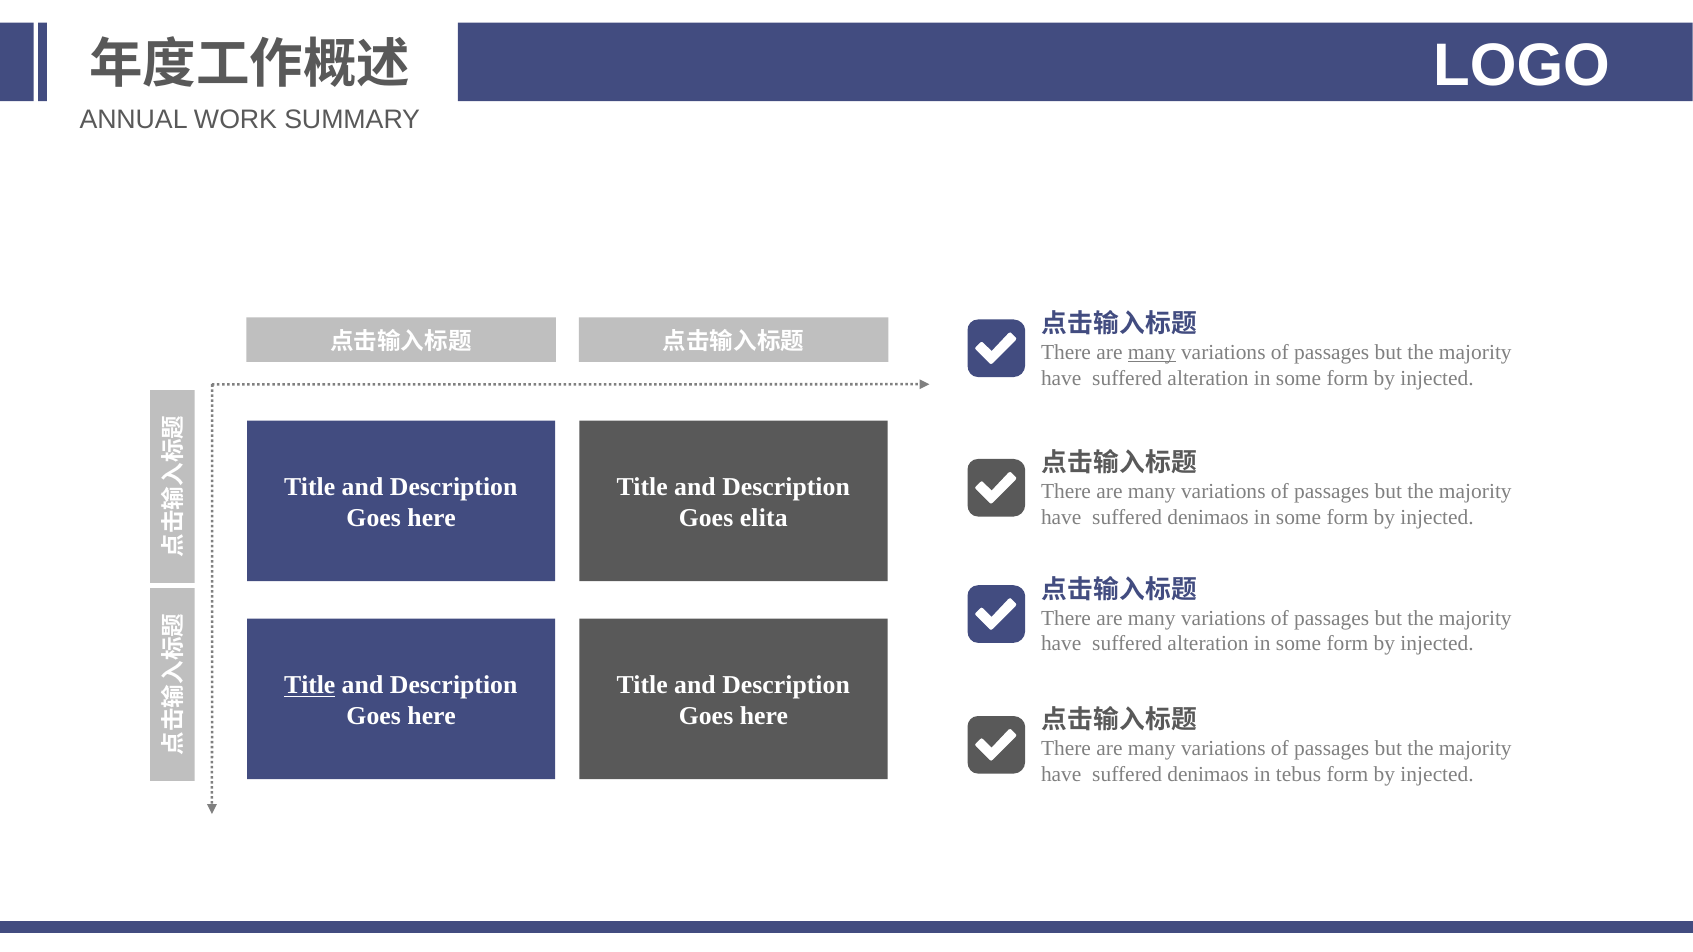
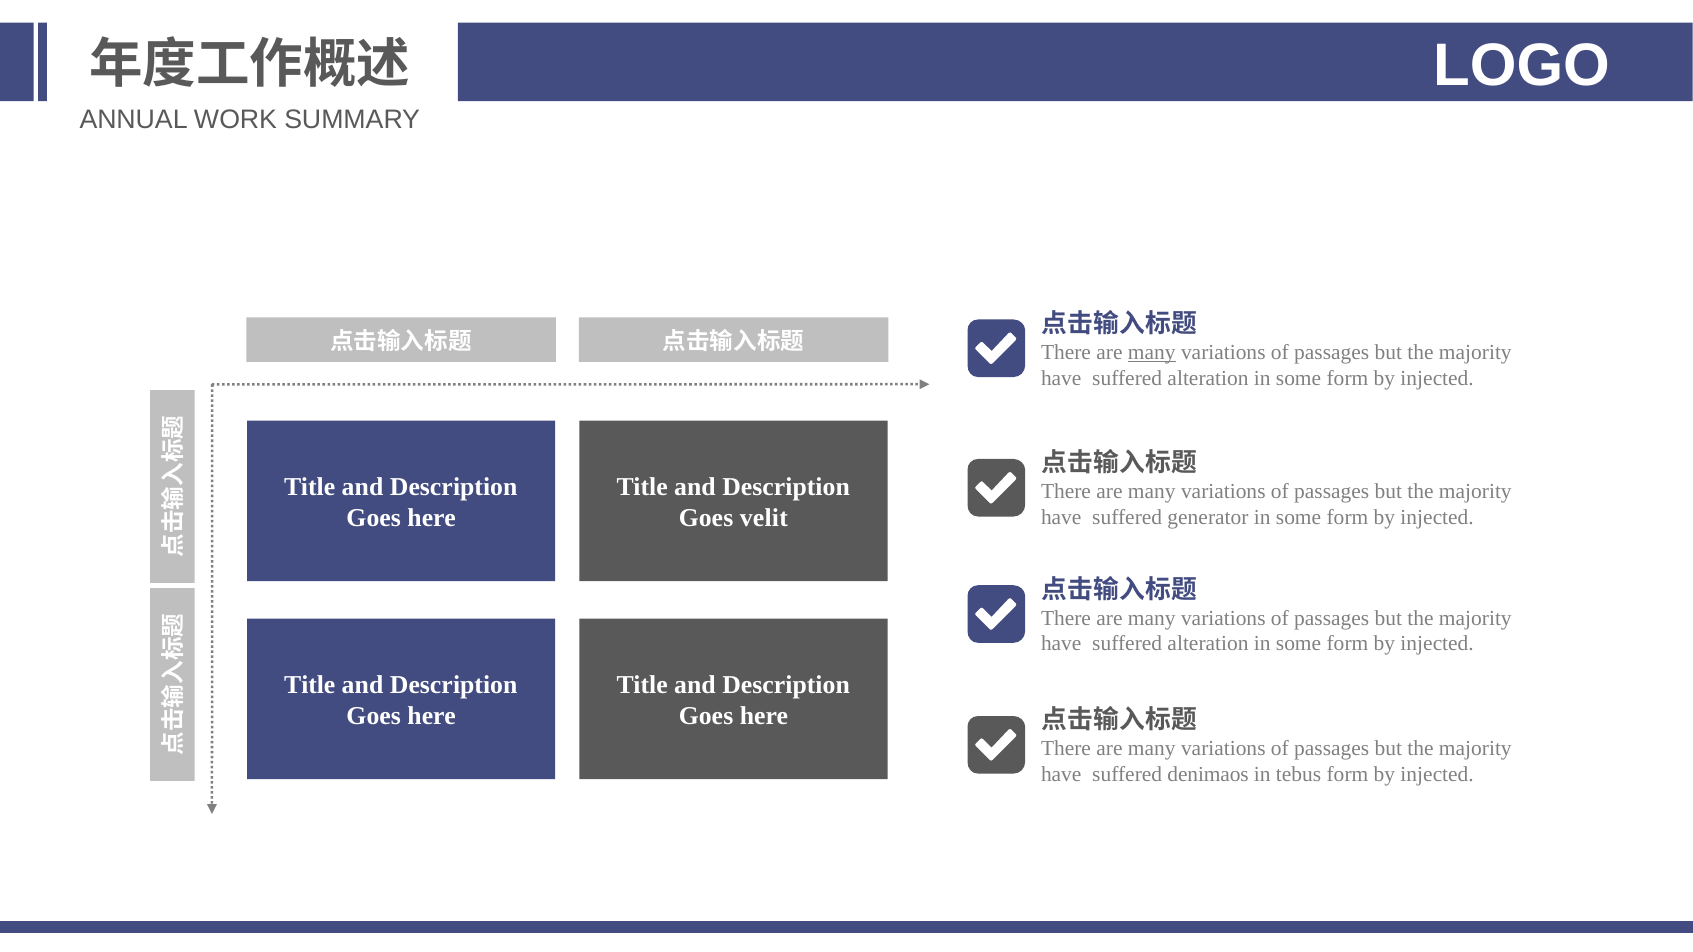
elita: elita -> velit (764, 518)
denimaos: denimaos -> generator (1208, 518)
Title underline: present -> none (310, 685)
